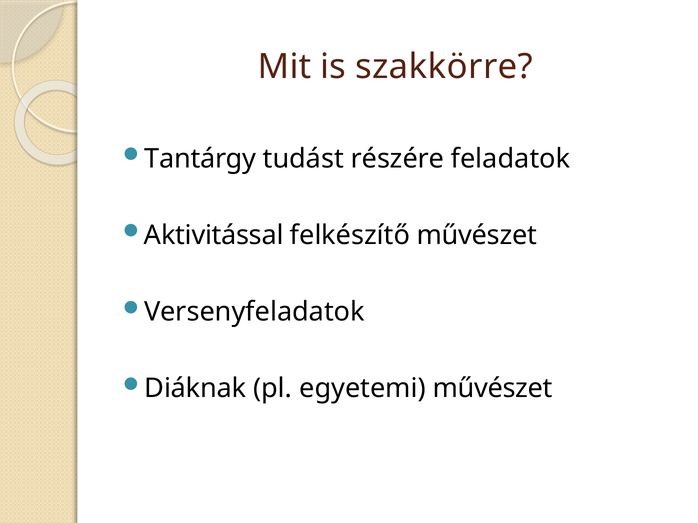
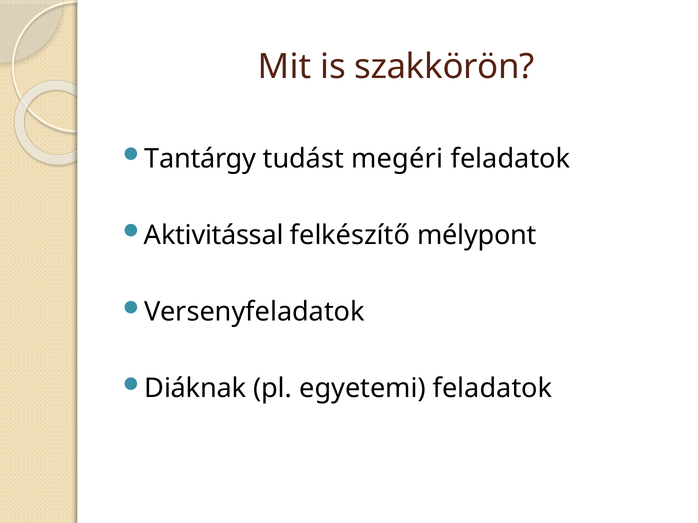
szakkörre: szakkörre -> szakkörön (444, 67)
részére: részére -> megéri (397, 159)
felkészítő művészet: művészet -> mélypont (477, 235)
egyetemi művészet: művészet -> feladatok (493, 389)
